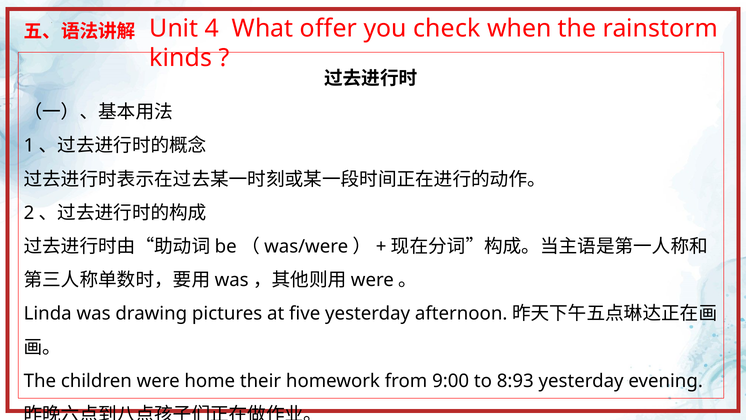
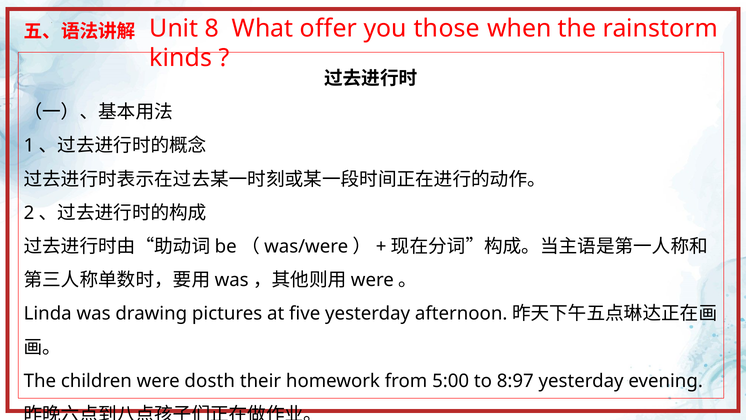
4: 4 -> 8 (212, 28)
check: check -> those (447, 28)
home: home -> dosth (210, 381)
9:00: 9:00 -> 5:00 (451, 381)
8:93: 8:93 -> 8:97 (515, 381)
